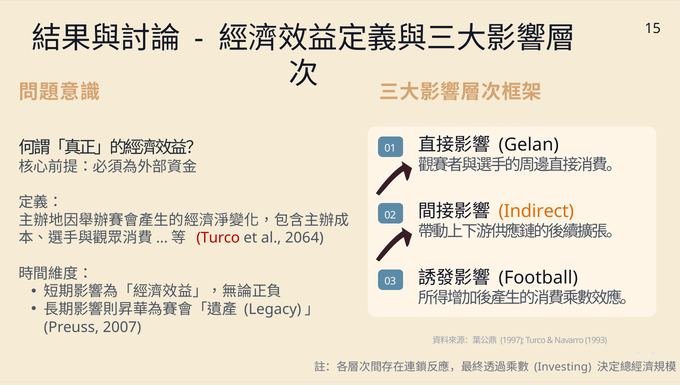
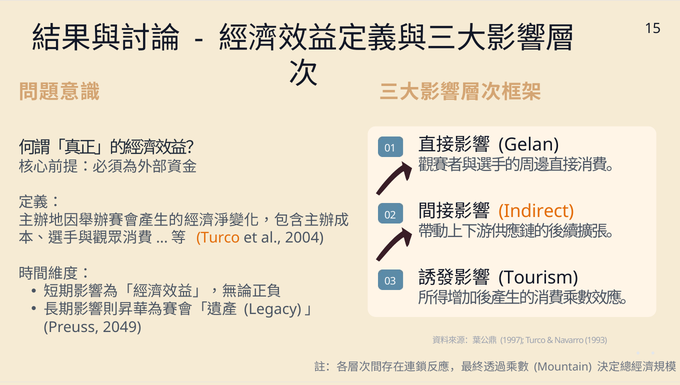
Turco colour: red -> orange (218, 238)
2064: 2064 -> 2004 (304, 238)
Football: Football -> Tourism (538, 278)
2007: 2007 -> 2049 (122, 328)
Investing: Investing -> Mountain (563, 367)
